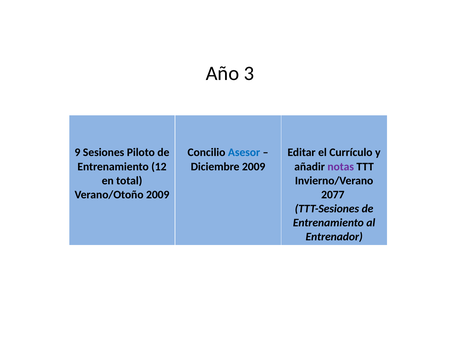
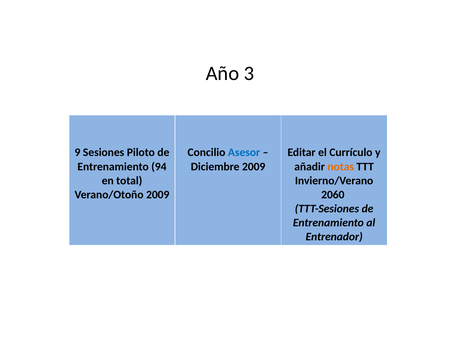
12: 12 -> 94 (159, 167)
notas colour: purple -> orange (341, 167)
2077: 2077 -> 2060 (333, 195)
